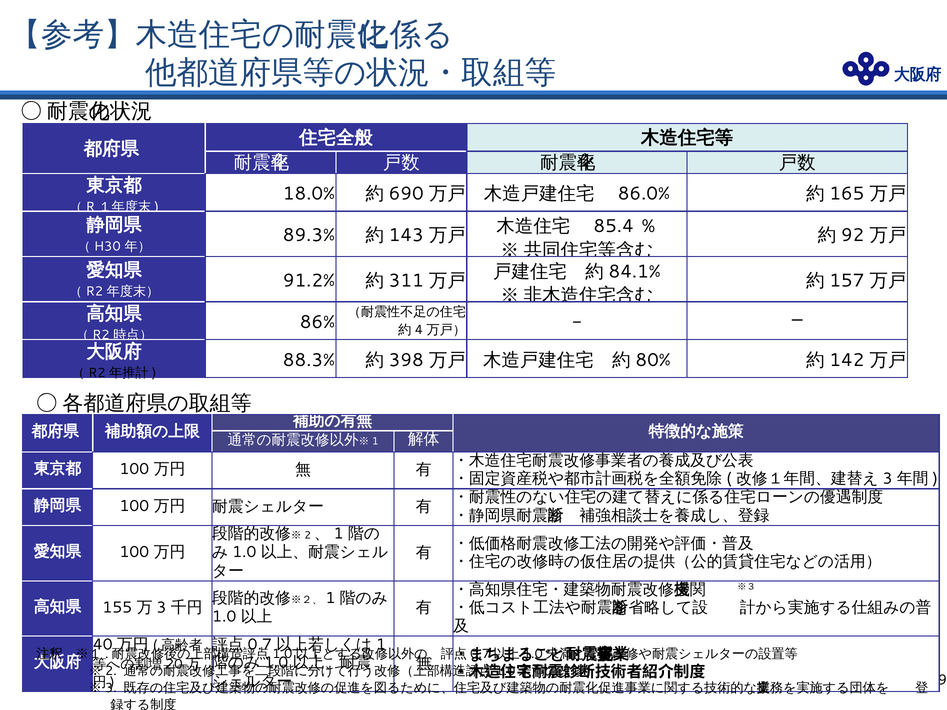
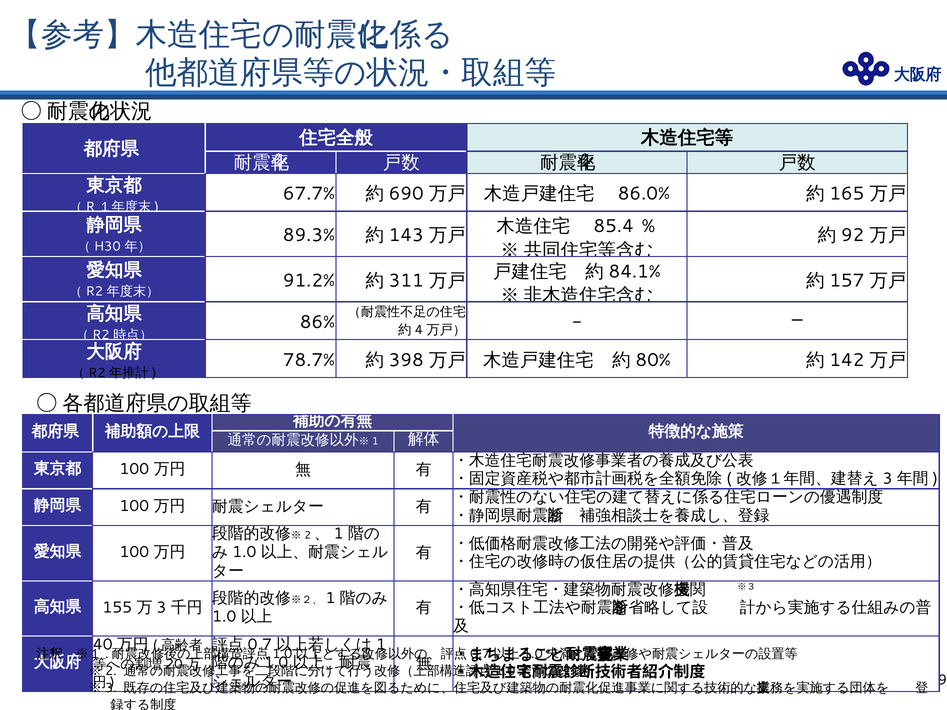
18.0%: 18.0% -> 67.7% (309, 194)
88.3%: 88.3% -> 78.7% (309, 360)
